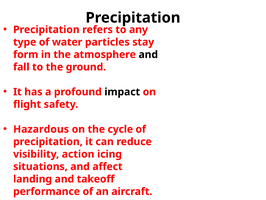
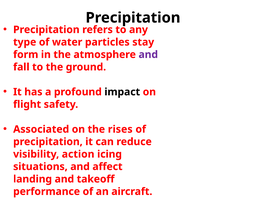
and colour: black -> purple (148, 54)
Hazardous: Hazardous -> Associated (41, 129)
cycle: cycle -> rises (120, 129)
